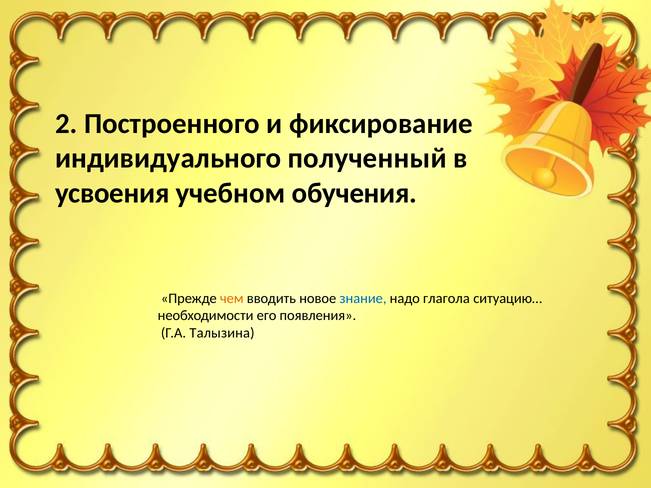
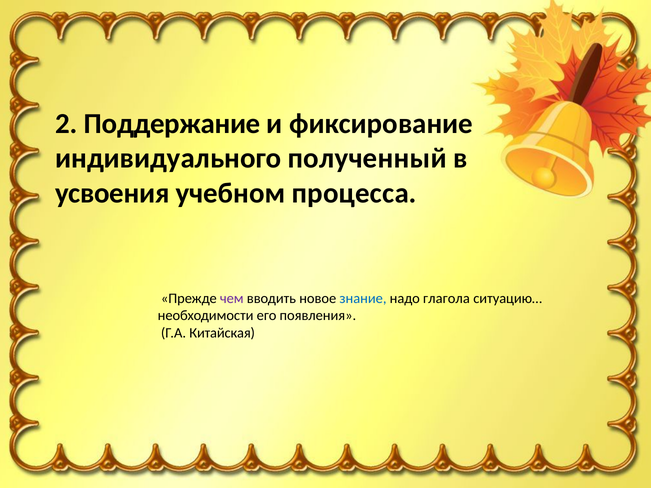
Построенного: Построенного -> Поддержание (172, 124)
обучения: обучения -> процесса (354, 193)
чем colour: orange -> purple (232, 298)
Талызина: Талызина -> Китайская (222, 333)
